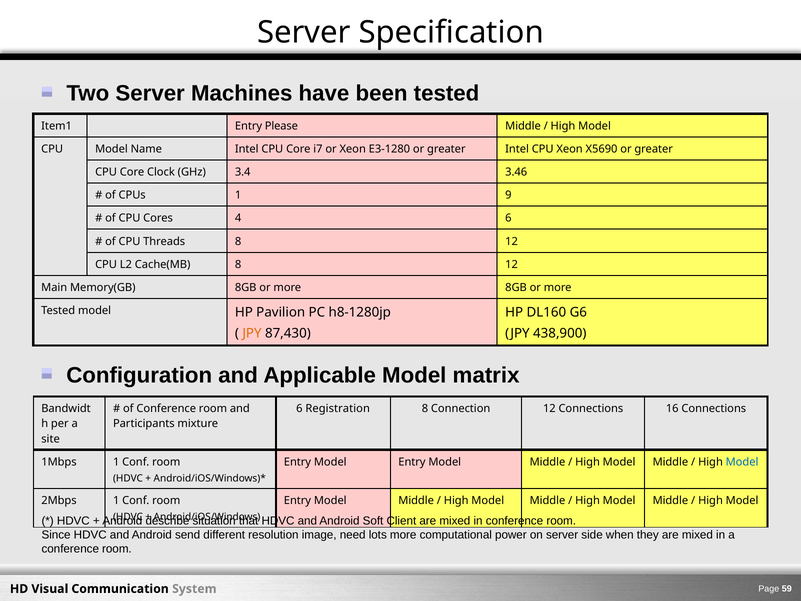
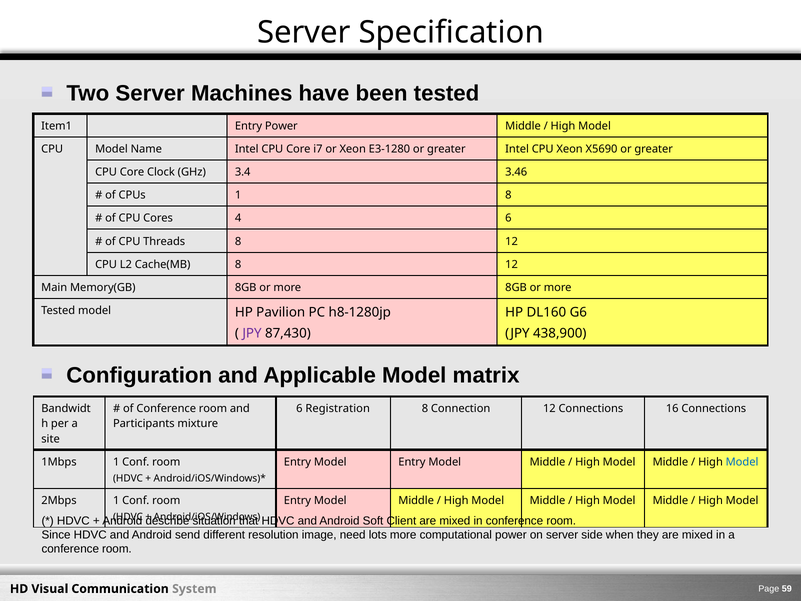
Entry Please: Please -> Power (281, 126)
1 9: 9 -> 8 (508, 195)
JPY colour: orange -> purple (252, 333)
